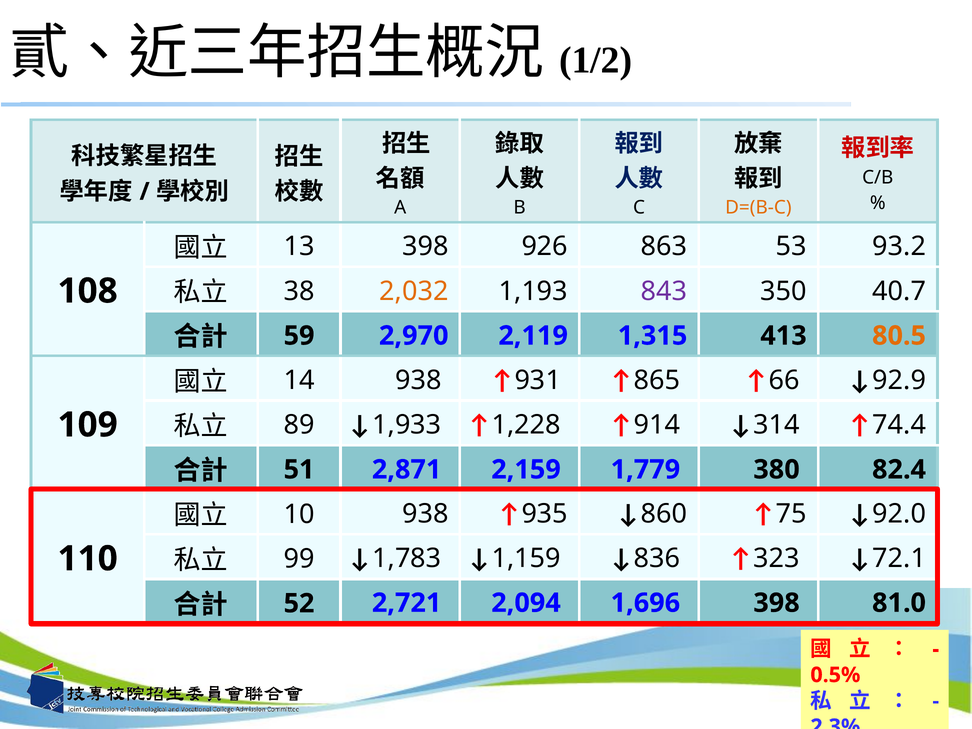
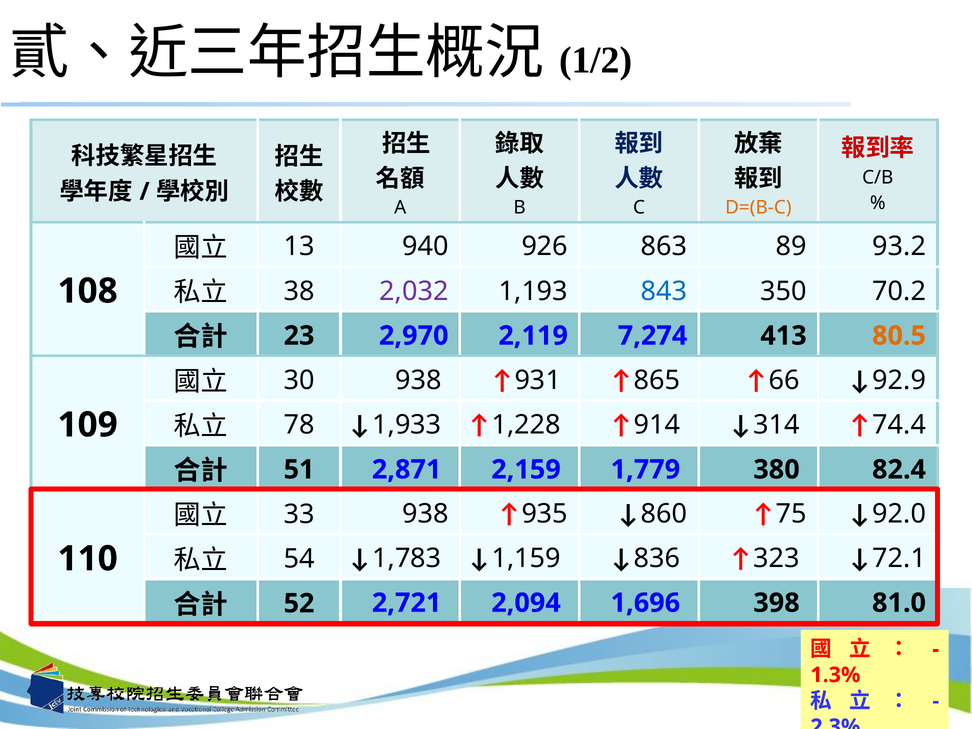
13 398: 398 -> 940 (425, 246)
53: 53 -> 89 (791, 246)
2,032 colour: orange -> purple (414, 291)
843 colour: purple -> blue (664, 291)
40.7: 40.7 -> 70.2 (899, 291)
59: 59 -> 23 (299, 336)
1,315: 1,315 -> 7,274 (653, 336)
14: 14 -> 30 (299, 380)
89: 89 -> 78 (299, 425)
10: 10 -> 33 (299, 514)
99: 99 -> 54 (299, 559)
0.5%: 0.5% -> 1.3% (835, 675)
